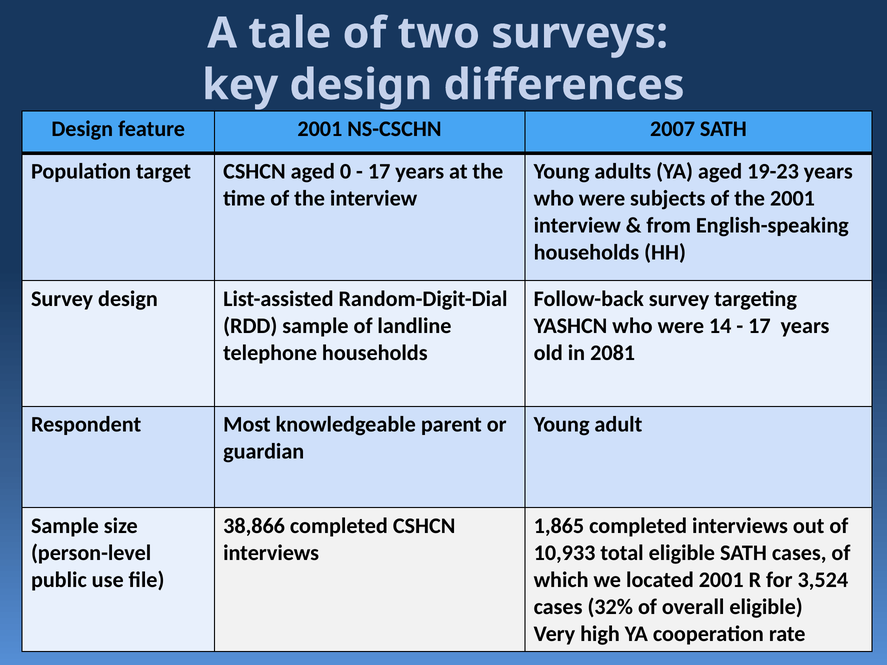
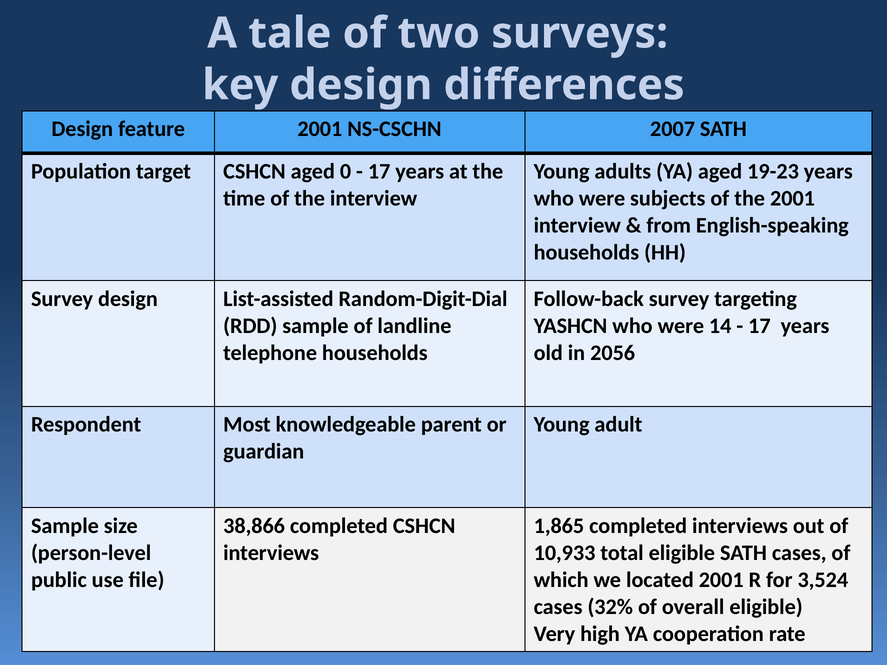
2081: 2081 -> 2056 (613, 353)
